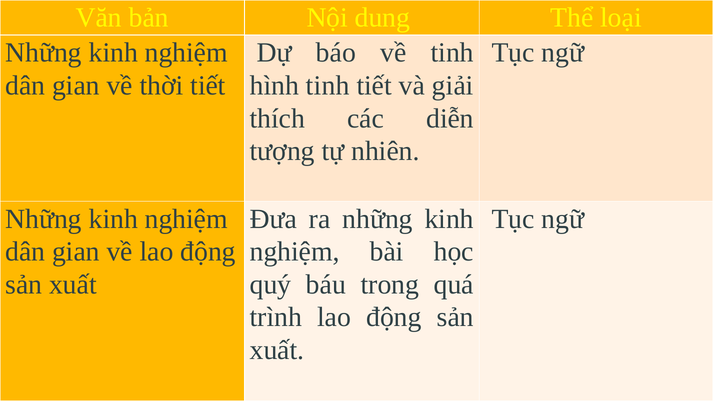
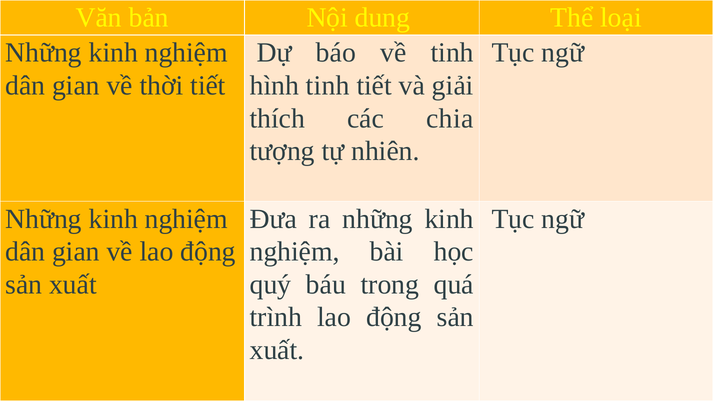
diễn: diễn -> chia (450, 118)
